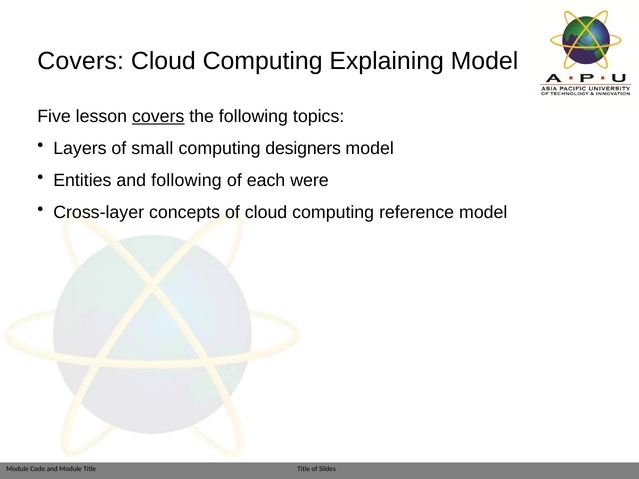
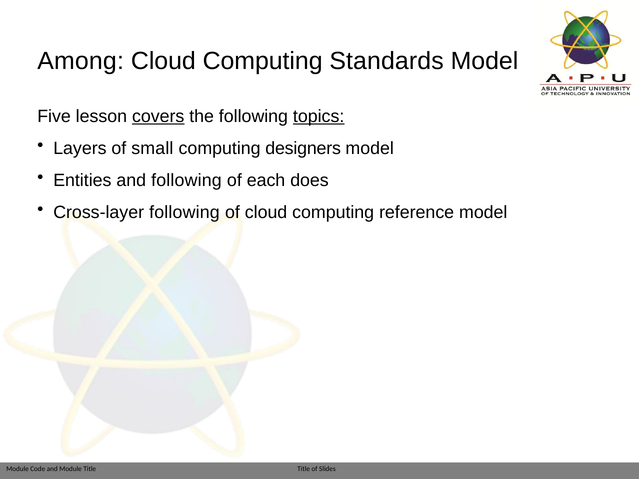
Covers: Covers -> Among (81, 61)
Explaining: Explaining -> Standards (387, 61)
topics underline: none -> present (319, 117)
were: were -> does (309, 181)
Cross-layer concepts: concepts -> following (184, 212)
